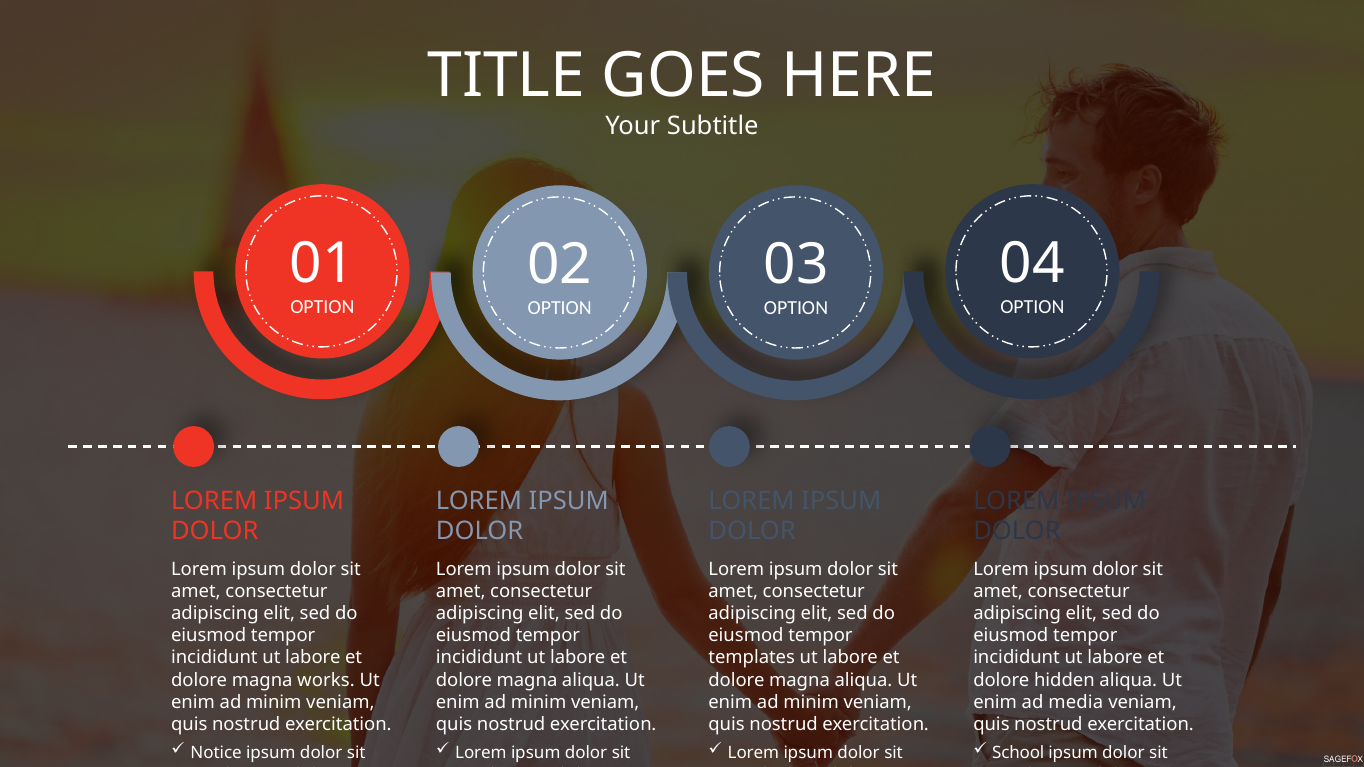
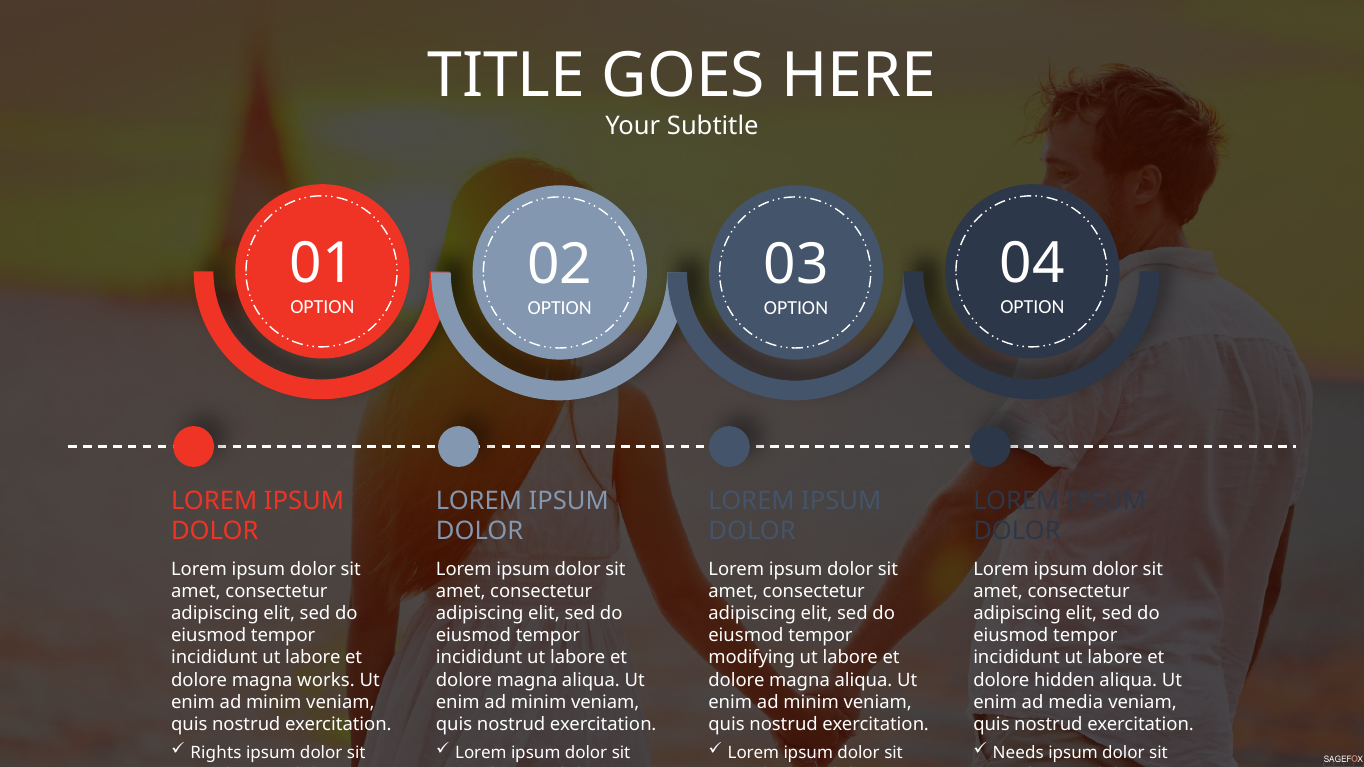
templates: templates -> modifying (752, 658)
Notice: Notice -> Rights (216, 753)
School: School -> Needs (1018, 753)
